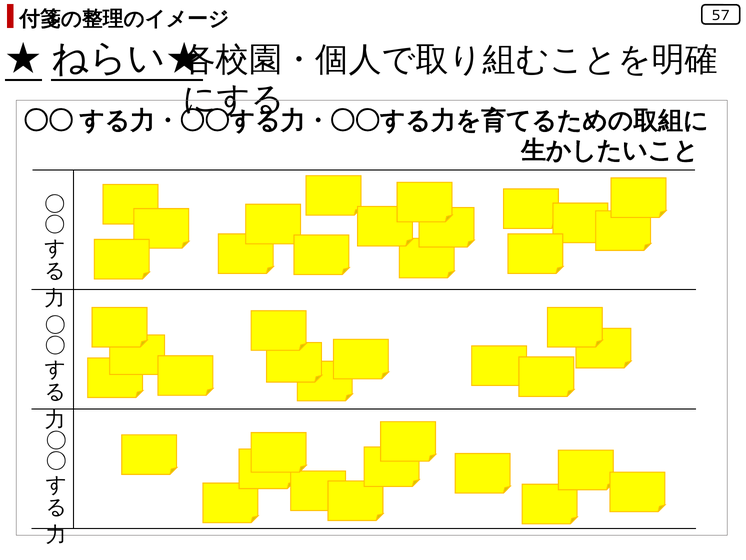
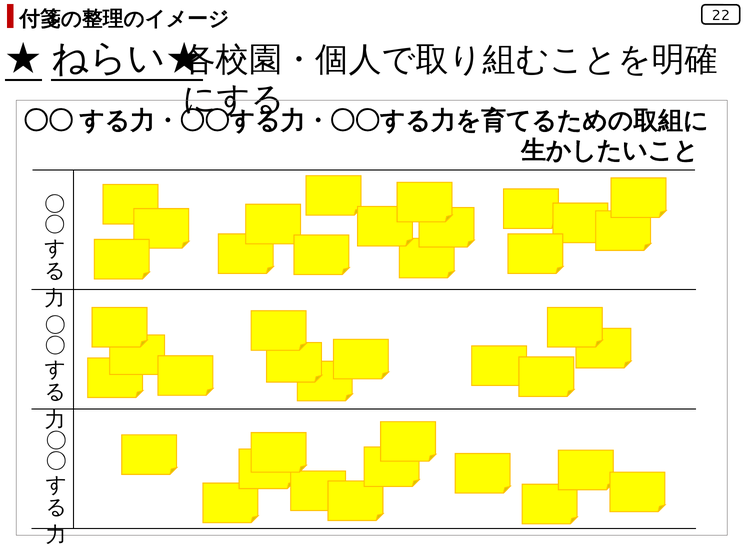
57: 57 -> 22 (721, 15)
